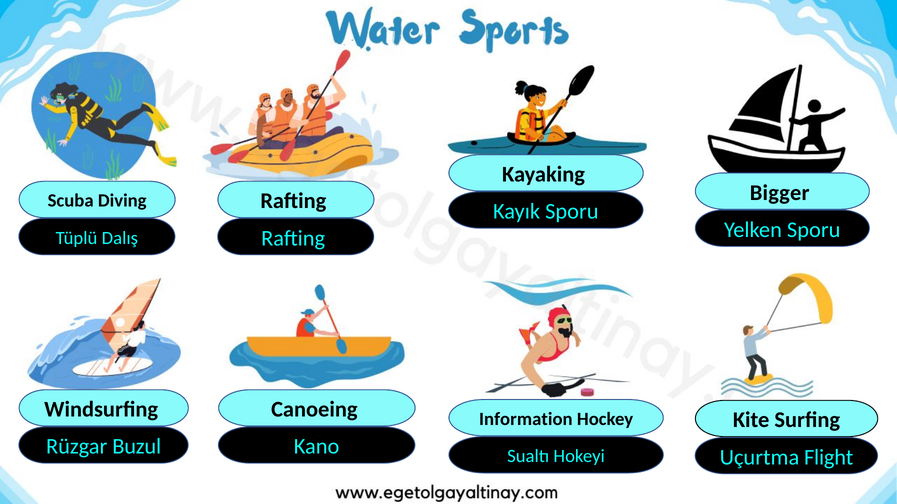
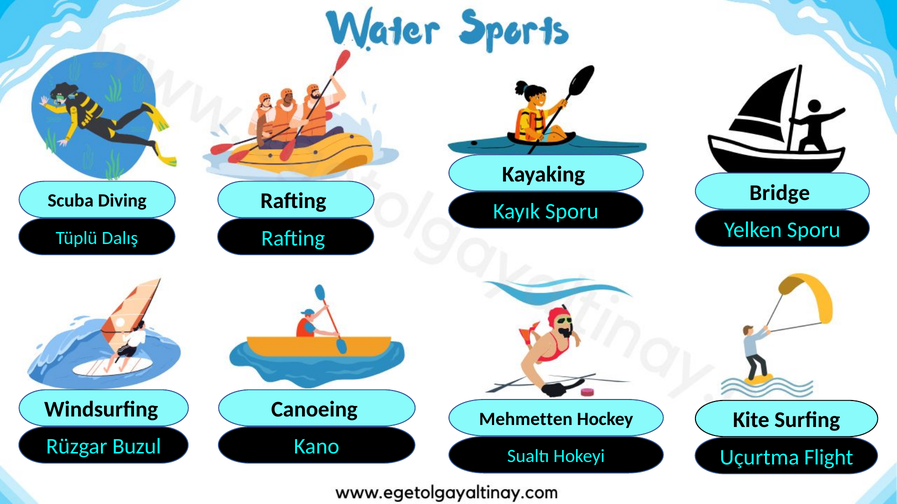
Bigger: Bigger -> Bridge (780, 193)
Information: Information -> Mehmetten (526, 419)
